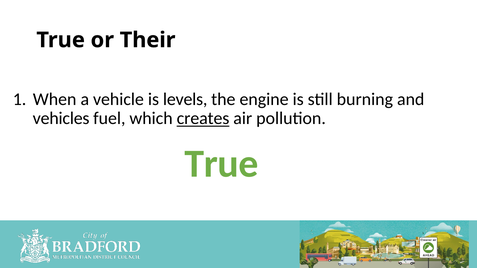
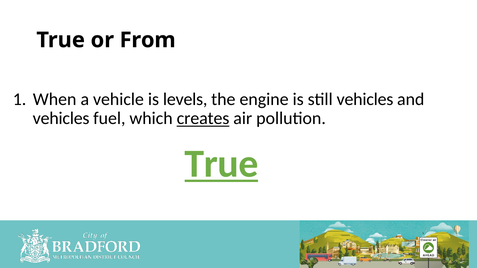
Their: Their -> From (148, 40)
still burning: burning -> vehicles (365, 99)
True underline: none -> present (222, 164)
